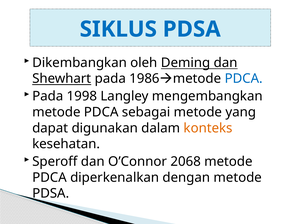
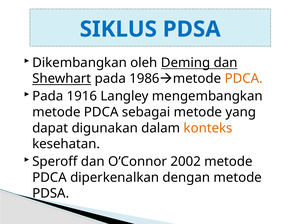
PDCA colour: blue -> orange (244, 78)
1998: 1998 -> 1916 (82, 96)
2068: 2068 -> 2002 (186, 161)
